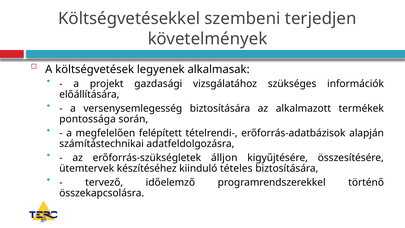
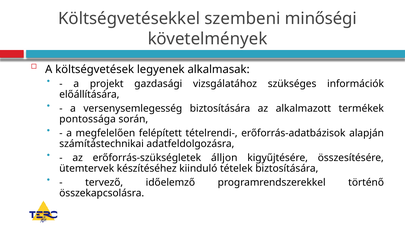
terjedjen: terjedjen -> minőségi (321, 19)
tételes: tételes -> tételek (236, 168)
